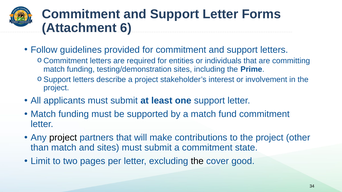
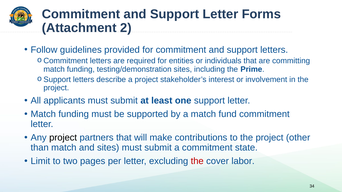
6: 6 -> 2 (126, 28)
the colour: black -> red (197, 162)
good: good -> labor (243, 162)
